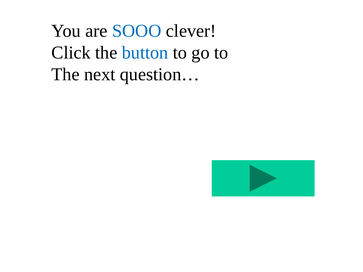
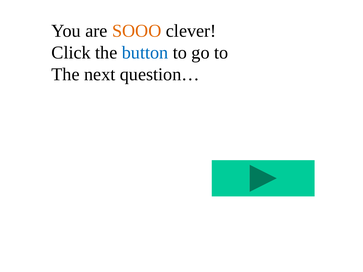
SOOO colour: blue -> orange (137, 31)
